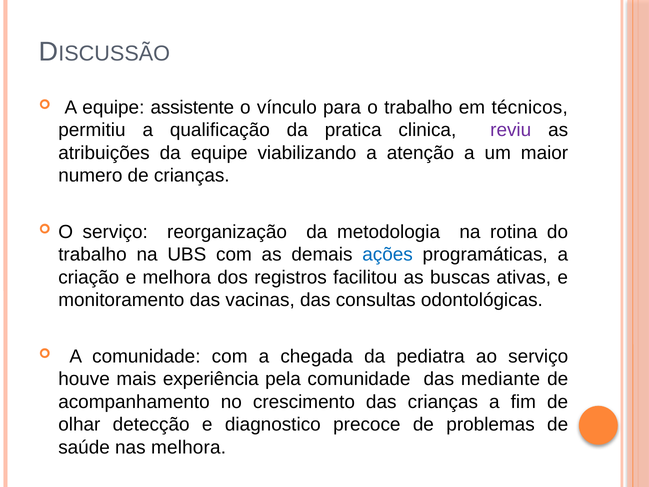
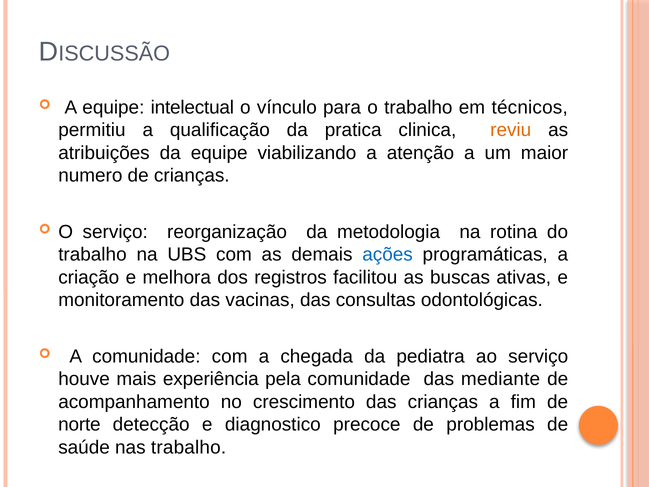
assistente: assistente -> intelectual (192, 107)
reviu colour: purple -> orange (511, 130)
olhar: olhar -> norte (79, 424)
nas melhora: melhora -> trabalho (189, 447)
